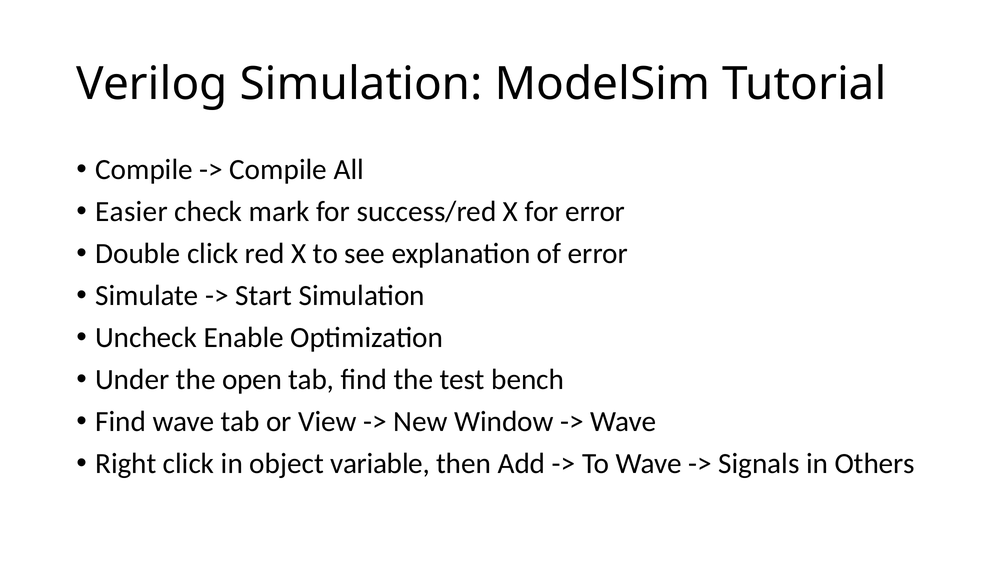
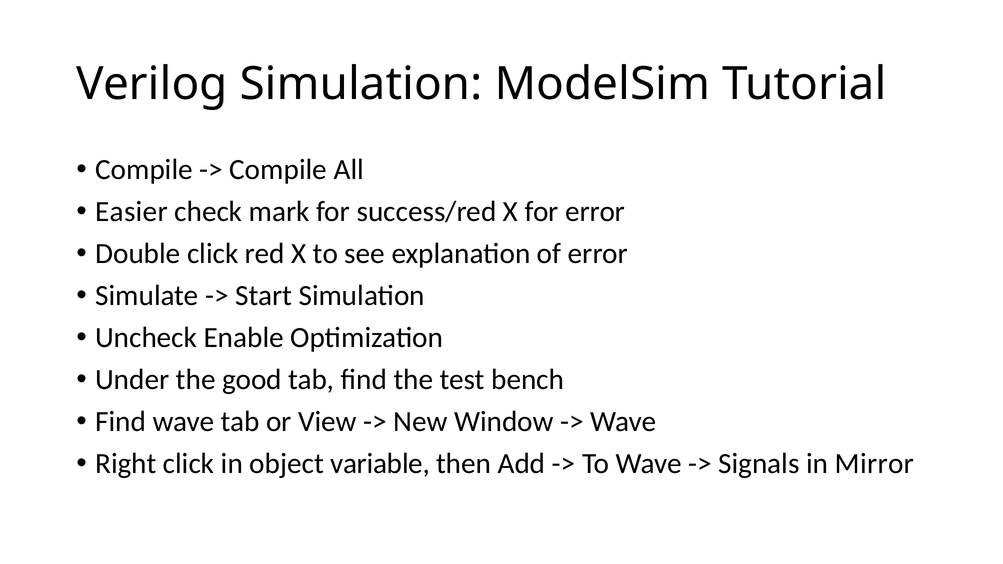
open: open -> good (252, 380)
Others: Others -> Mirror (874, 464)
